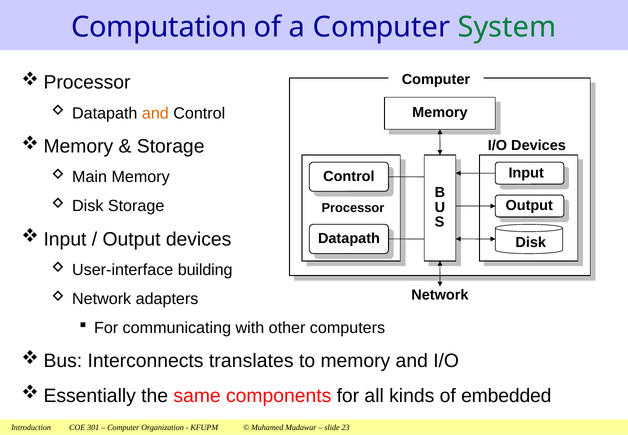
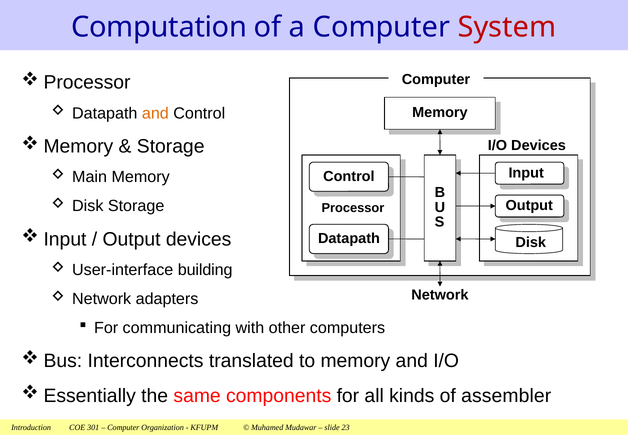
System colour: green -> red (507, 27)
translates: translates -> translated (251, 361)
embedded: embedded -> assembler (506, 396)
